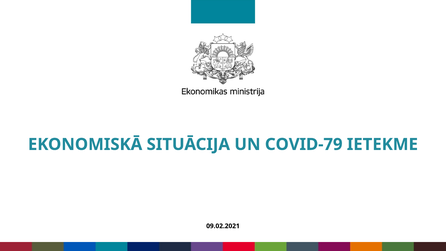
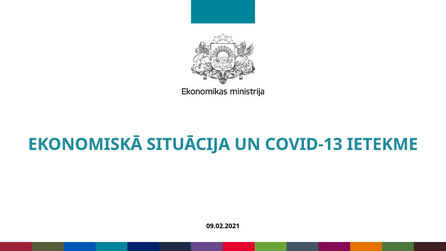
COVID-79: COVID-79 -> COVID-13 (304, 144)
